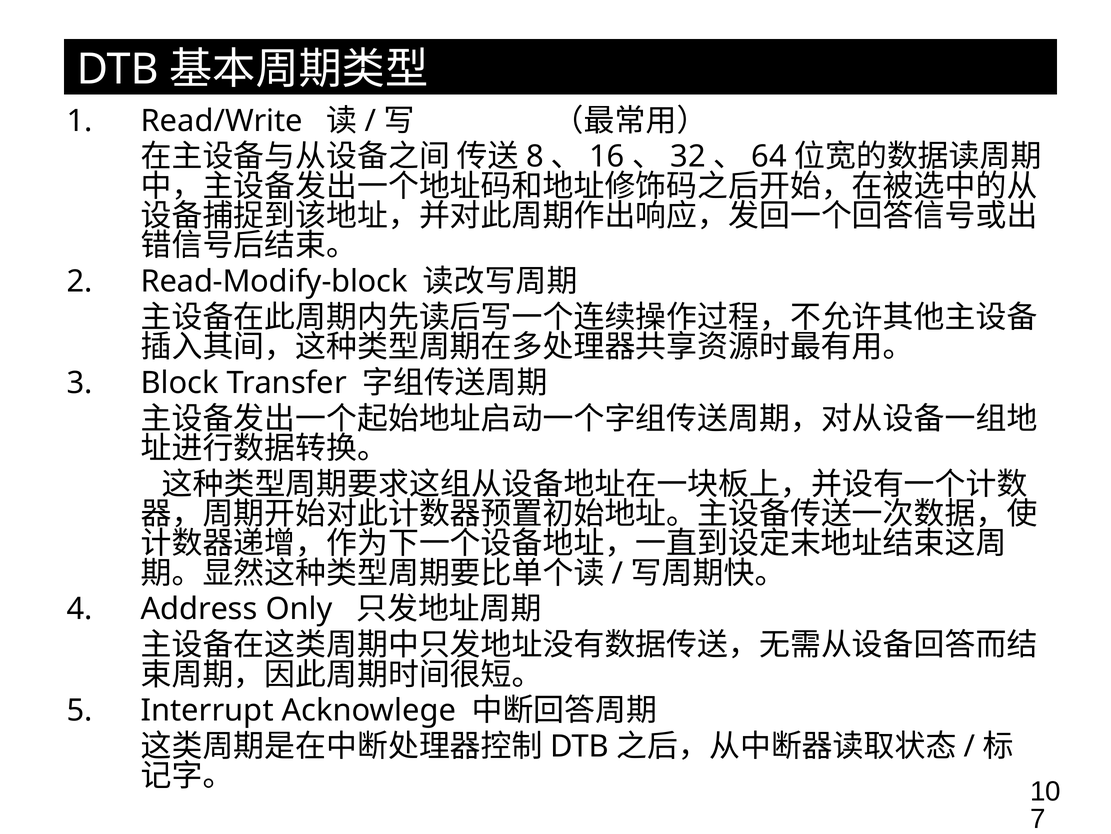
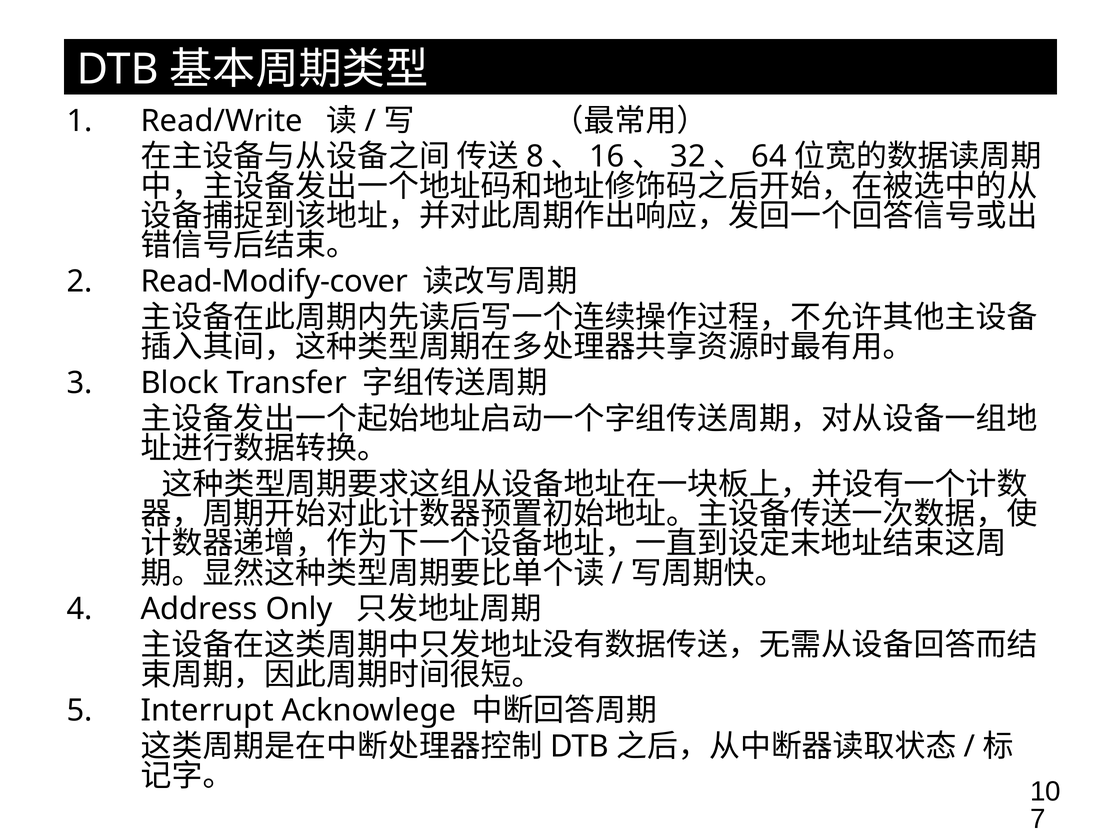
Read-Modify-block: Read-Modify-block -> Read-Modify-cover (274, 281)
